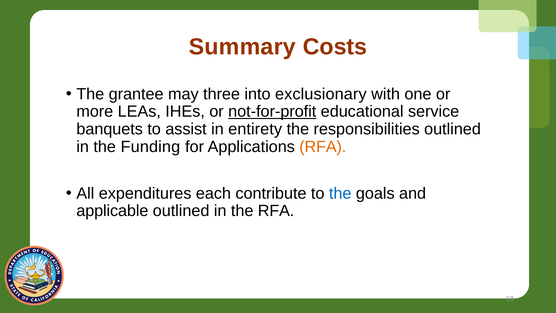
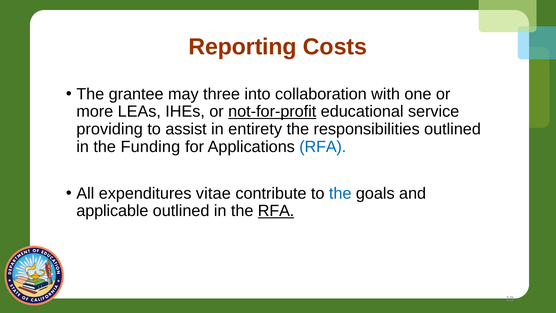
Summary: Summary -> Reporting (243, 47)
exclusionary: exclusionary -> collaboration (321, 94)
banquets: banquets -> providing (110, 129)
RFA colour: orange -> blue (323, 147)
each: each -> vitae (213, 193)
RFA underline: none -> present (276, 211)
